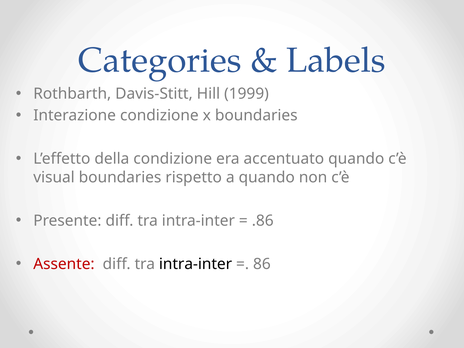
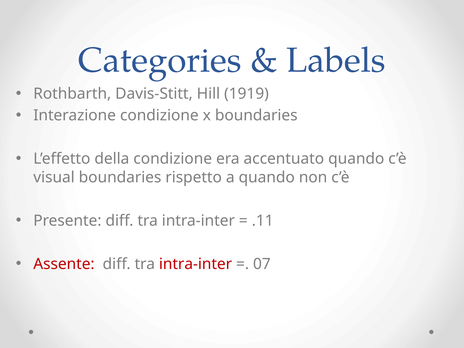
1999: 1999 -> 1919 (247, 94)
.86: .86 -> .11 (263, 221)
intra-inter colour: black -> red (196, 264)
86: 86 -> 07 (262, 264)
